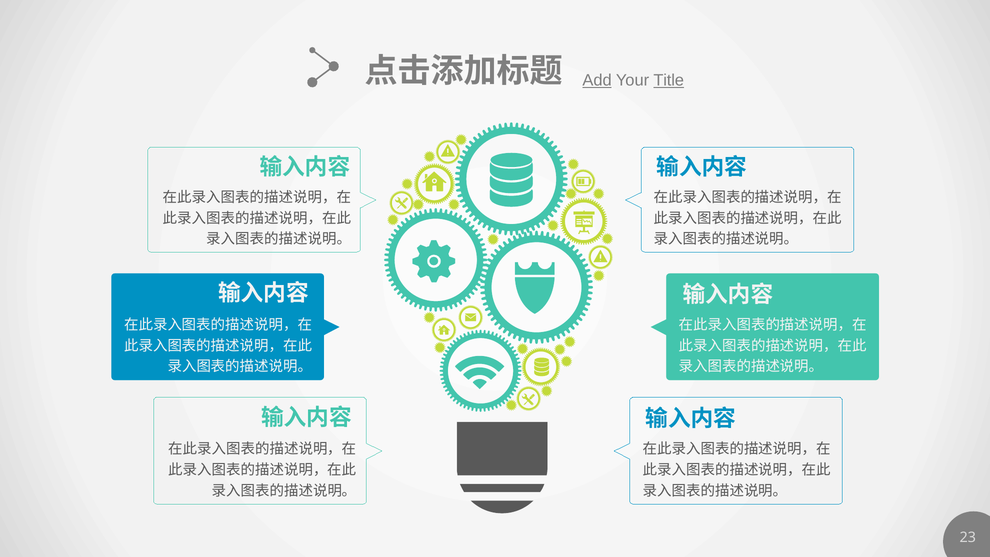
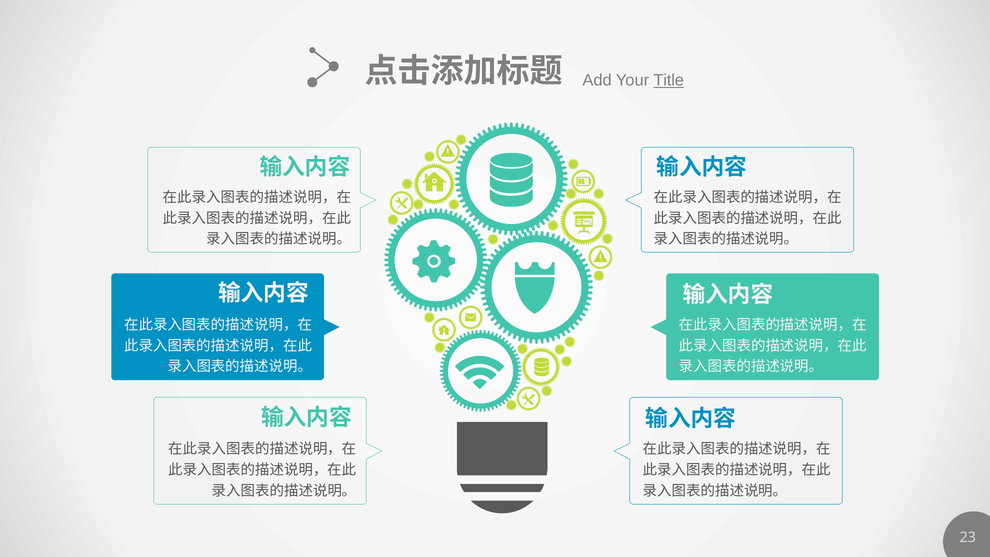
Add underline: present -> none (597, 81)
